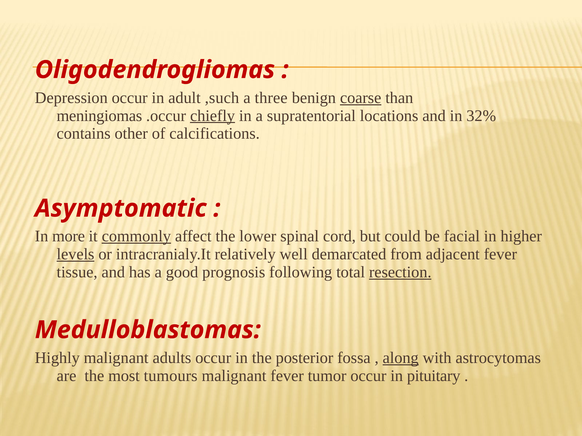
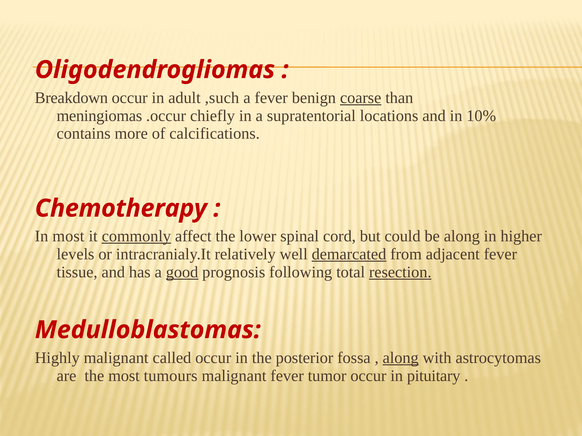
Depression: Depression -> Breakdown (71, 98)
a three: three -> fever (271, 98)
chiefly underline: present -> none (213, 116)
32%: 32% -> 10% (481, 116)
other: other -> more (131, 134)
Asymptomatic: Asymptomatic -> Chemotherapy (121, 209)
In more: more -> most (68, 237)
be facial: facial -> along (462, 237)
levels underline: present -> none (76, 255)
demarcated underline: none -> present (349, 255)
good underline: none -> present (182, 272)
adults: adults -> called (172, 358)
